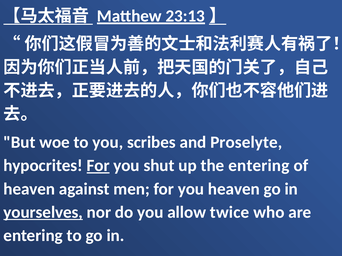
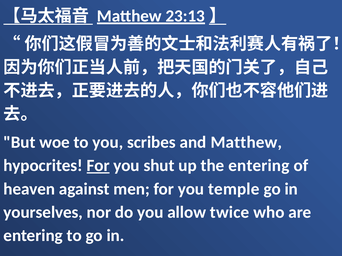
and Proselyte: Proselyte -> Matthew (246, 142)
you heaven: heaven -> temple (234, 189)
yourselves underline: present -> none (43, 213)
